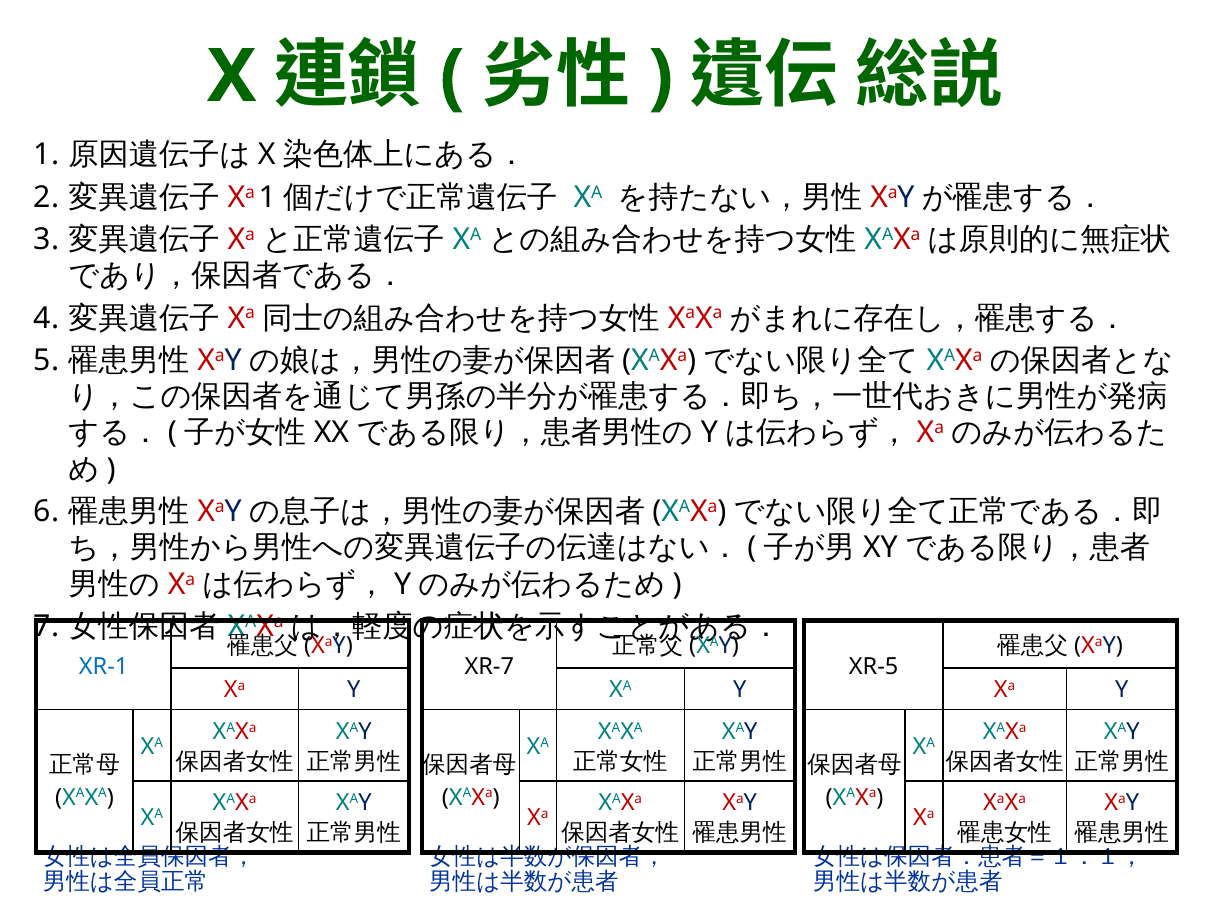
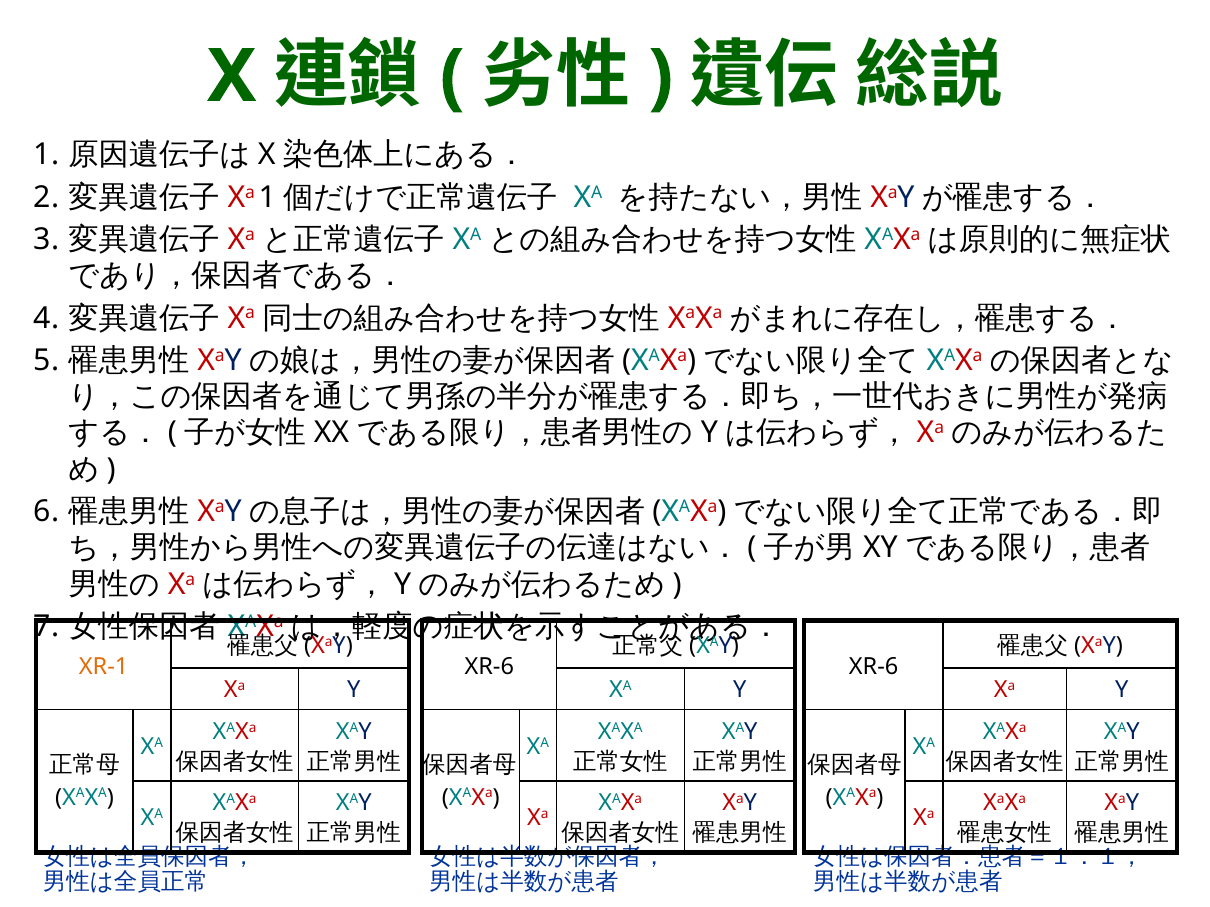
XR-1 colour: blue -> orange (104, 667)
XR-7: XR-7 -> XR-6 (489, 667)
XR-5: XR-5 -> XR-6 (874, 667)
